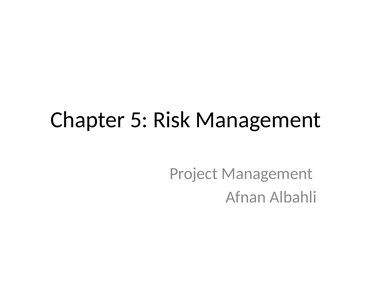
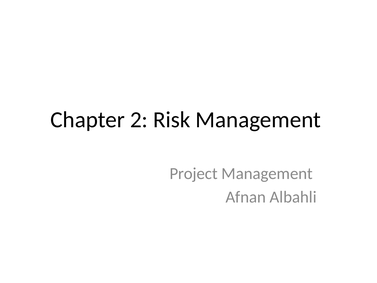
5: 5 -> 2 (139, 120)
